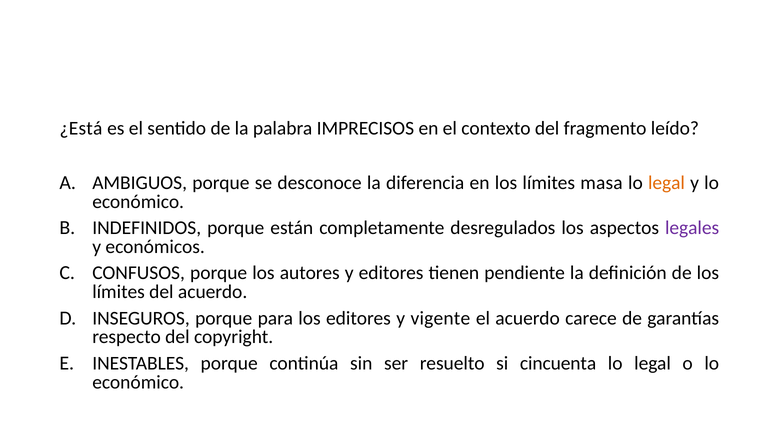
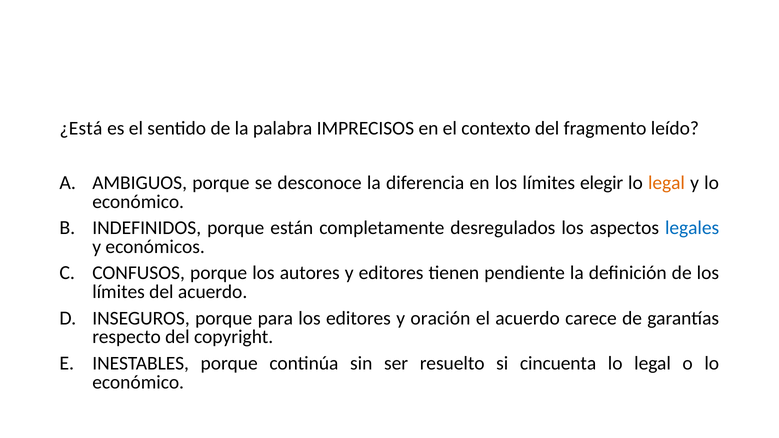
masa: masa -> elegir (602, 183)
legales colour: purple -> blue (692, 228)
vigente: vigente -> oración (440, 318)
